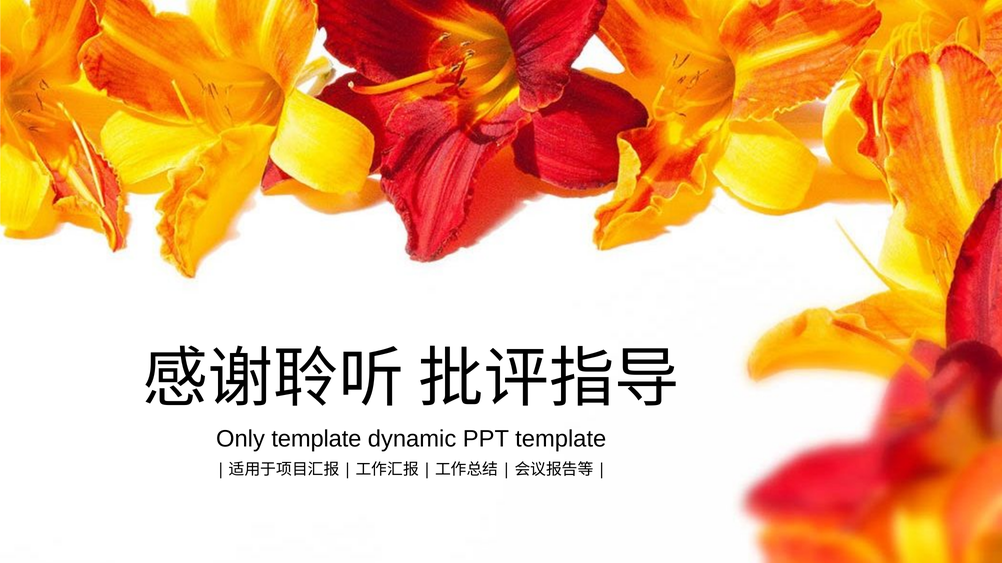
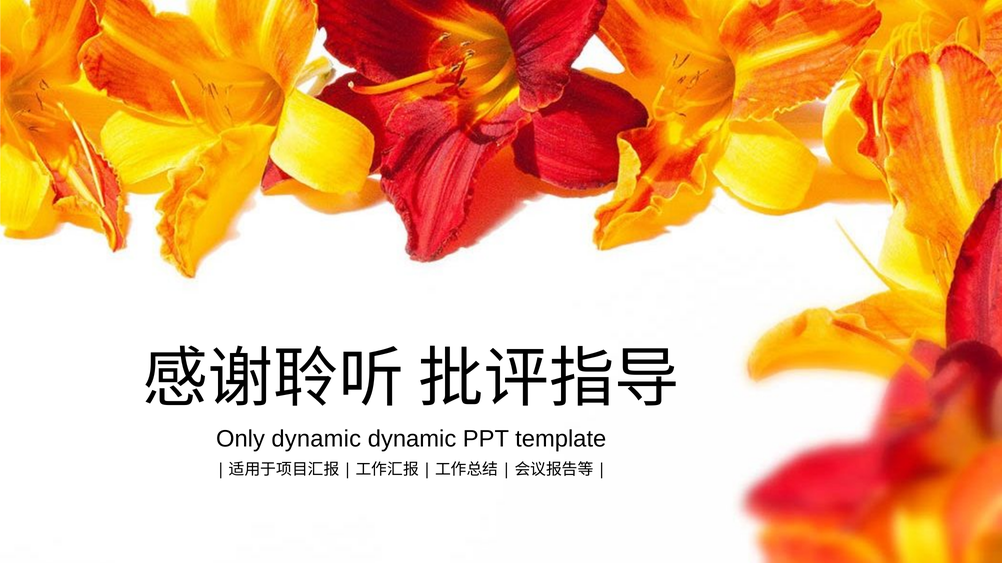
Only template: template -> dynamic (316, 439)
